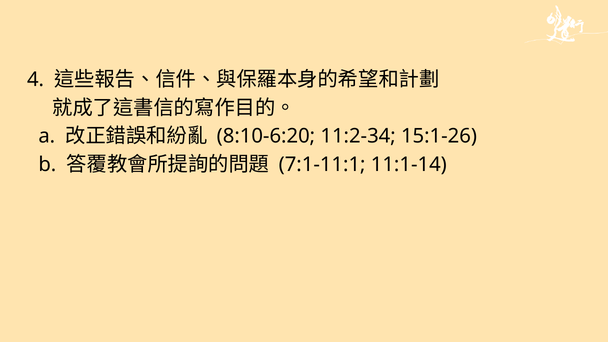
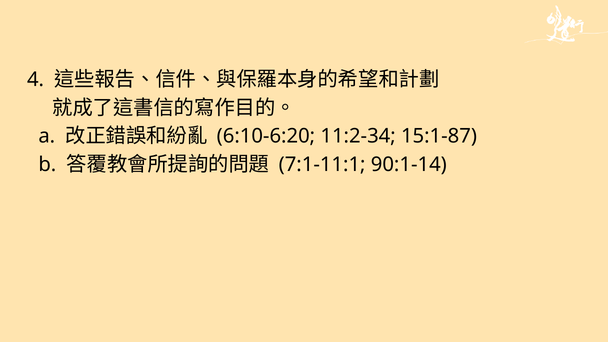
8:10-6:20: 8:10-6:20 -> 6:10-6:20 (266, 136)
15:1-26: 15:1-26 -> 15:1-87 (439, 136)
11:1-14: 11:1-14 -> 90:1-14 (409, 164)
